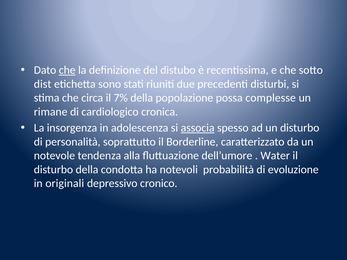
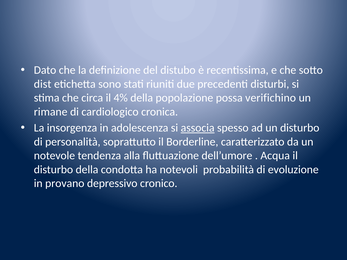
che underline: present -> none (67, 70)
7%: 7% -> 4% (121, 98)
complesse: complesse -> verifichino (271, 98)
Water: Water -> Acqua (275, 156)
originali: originali -> provano (65, 184)
